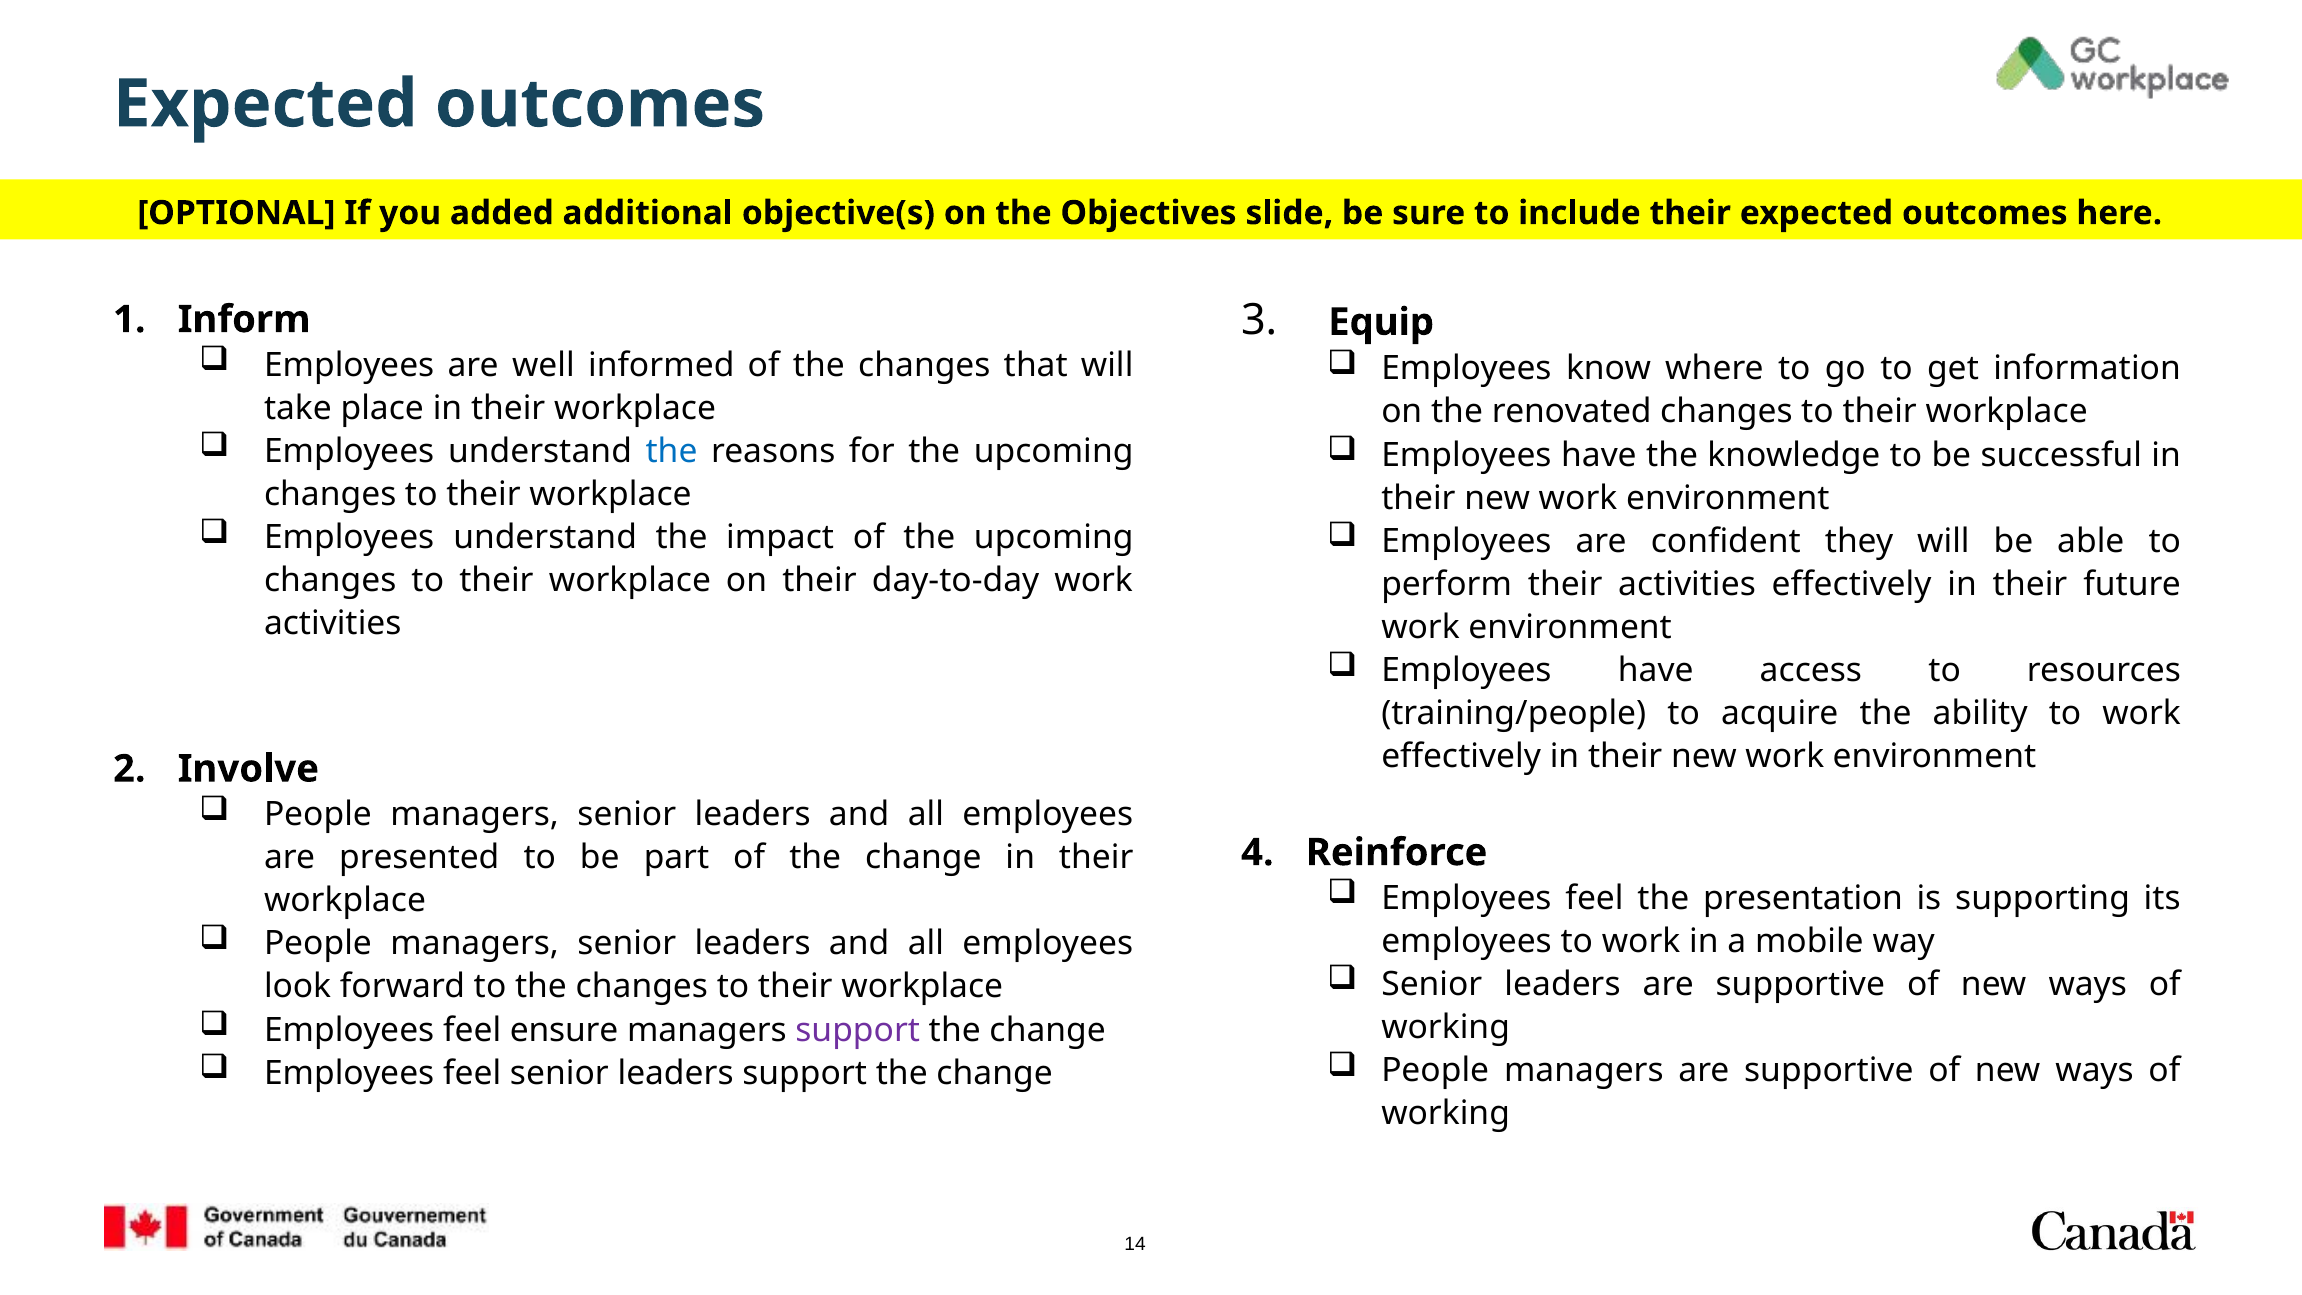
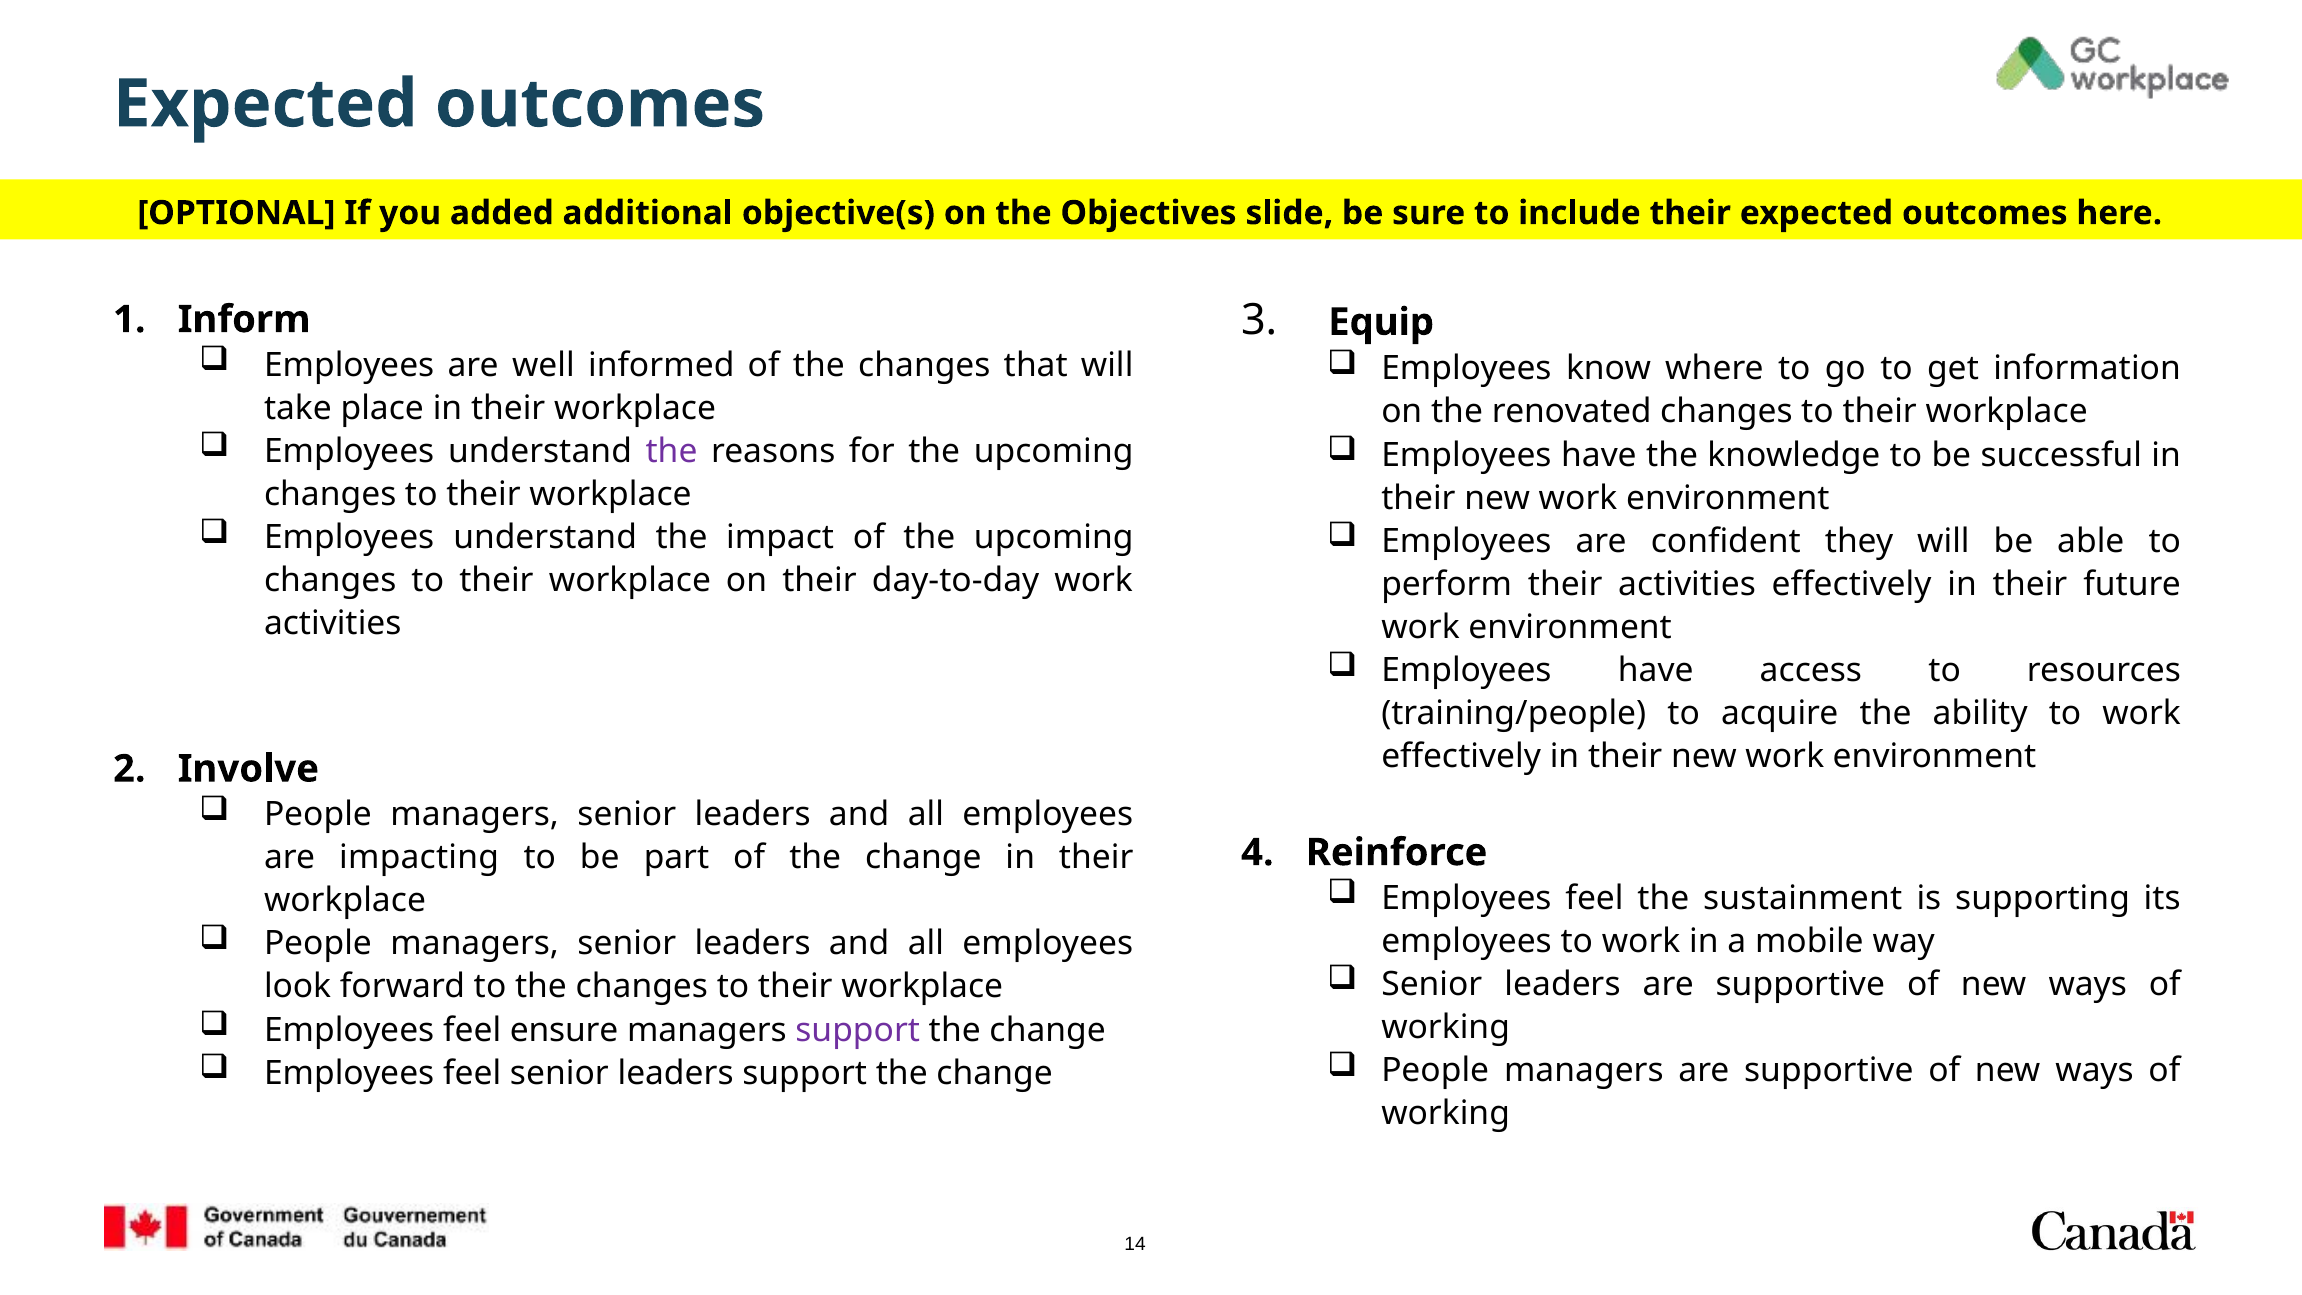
the colour: blue -> purple (671, 451)
presented: presented -> impacting (419, 858)
presentation: presentation -> sustainment (1803, 898)
